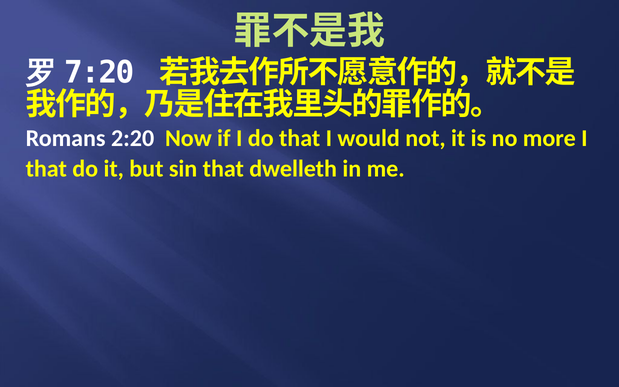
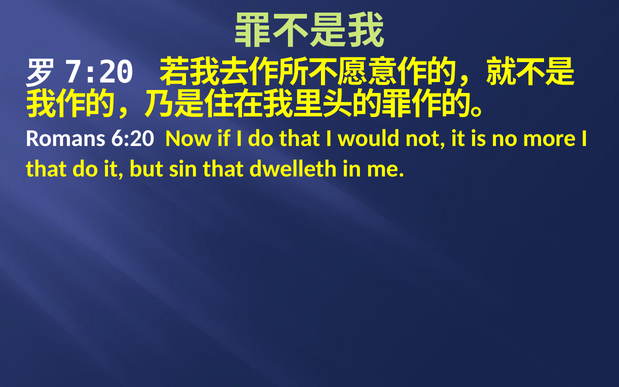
2:20: 2:20 -> 6:20 (133, 138)
